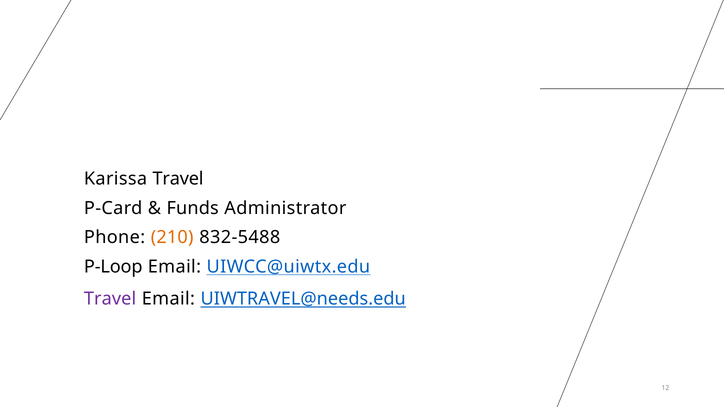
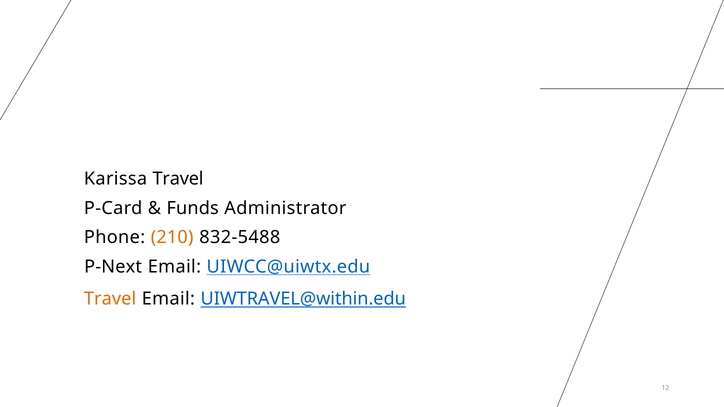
P-Loop: P-Loop -> P-Next (113, 267)
Travel colour: purple -> orange (110, 299)
UIWTRAVEL@needs.edu: UIWTRAVEL@needs.edu -> UIWTRAVEL@within.edu (303, 299)
